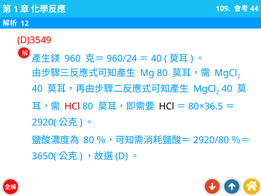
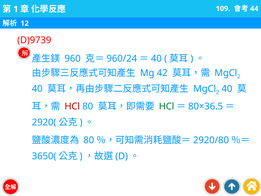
D)3549: D)3549 -> D)9739 (34, 40)
Mg 80: 80 -> 42 (162, 73)
HCl colour: black -> green (167, 106)
